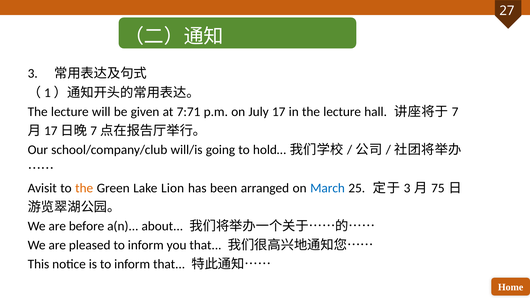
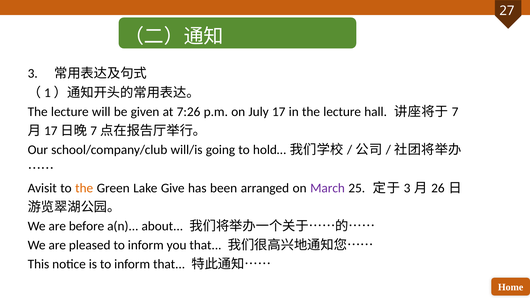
7:71: 7:71 -> 7:26 (189, 112)
Lion: Lion -> Give (173, 188)
March colour: blue -> purple (328, 188)
75: 75 -> 26 (438, 188)
